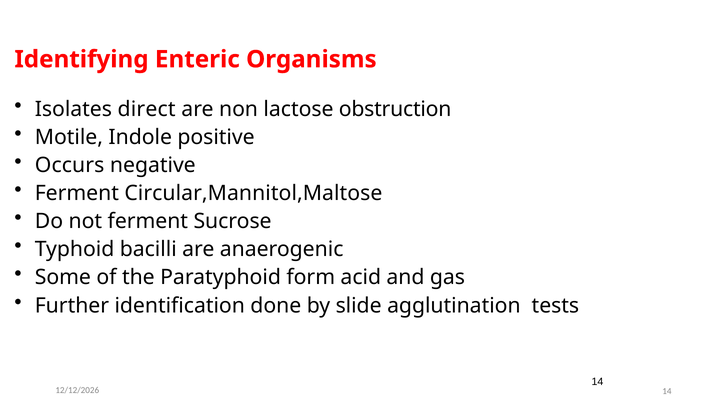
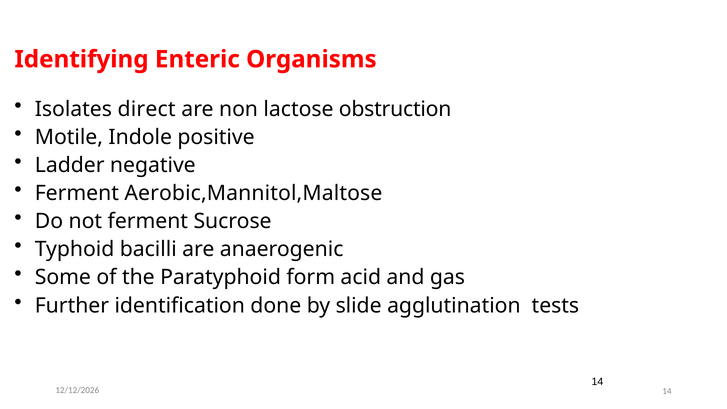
Occurs: Occurs -> Ladder (70, 165)
Circular,Mannitol,Maltose: Circular,Mannitol,Maltose -> Aerobic,Mannitol,Maltose (253, 193)
